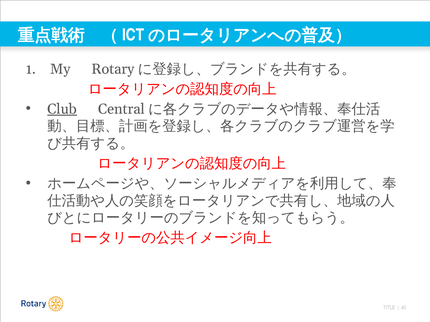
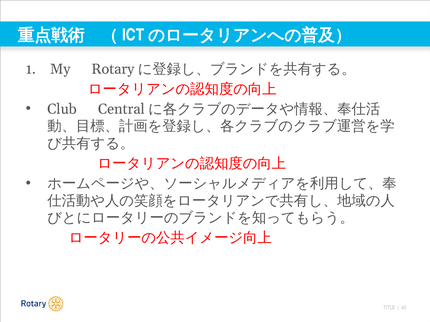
Club underline: present -> none (62, 109)
